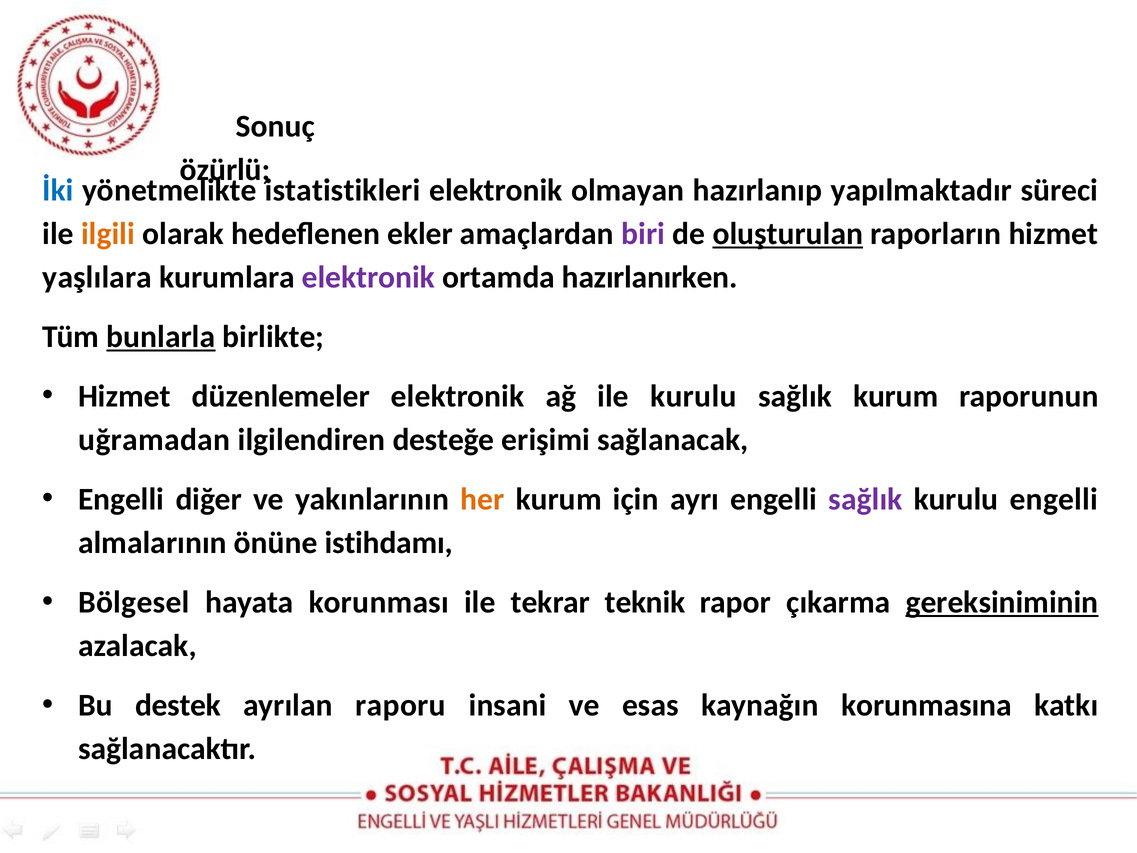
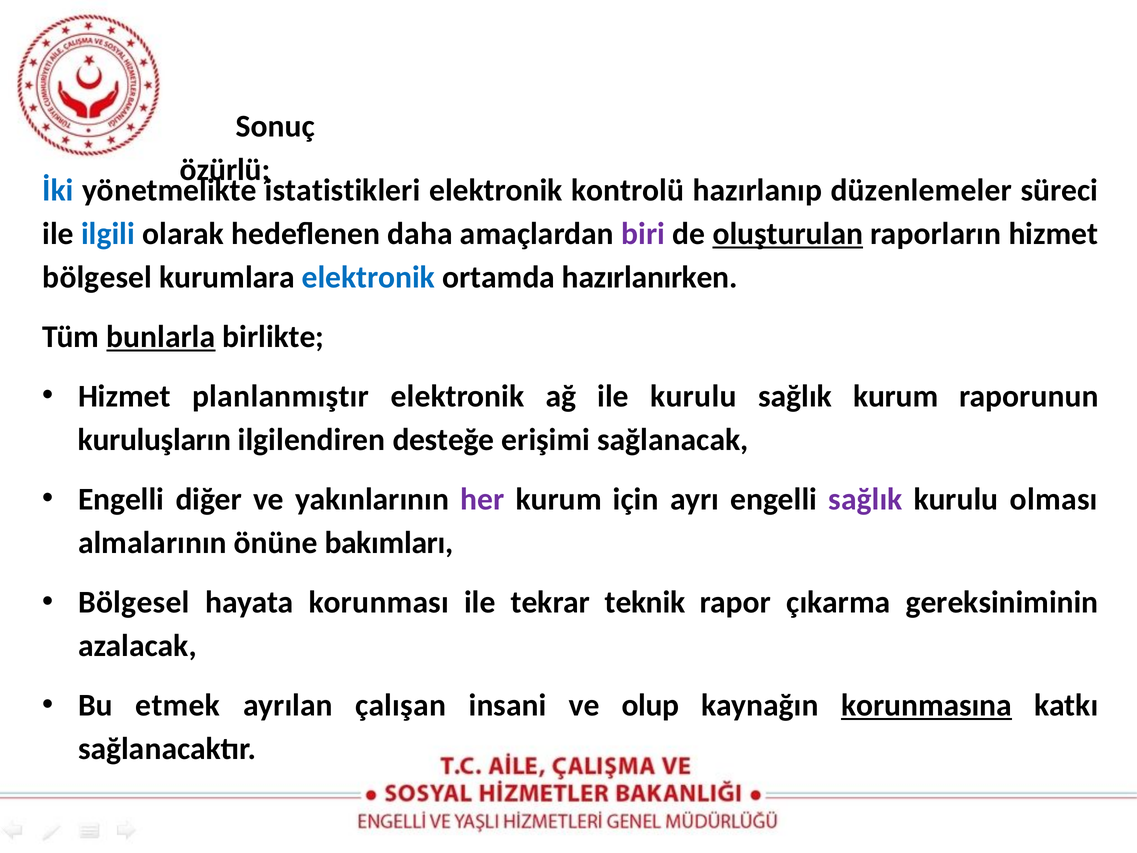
olmayan: olmayan -> kontrolü (628, 190)
yapılmaktadır: yapılmaktadır -> düzenlemeler (921, 190)
ilgili colour: orange -> blue (108, 234)
ekler: ekler -> daha (420, 234)
yaşlılara: yaşlılara -> bölgesel (97, 277)
elektronik colour: purple -> blue (368, 277)
düzenlemeler: düzenlemeler -> planlanmıştır (281, 396)
uğramadan: uğramadan -> kuruluşların (155, 440)
her colour: orange -> purple (483, 499)
kurulu engelli: engelli -> olması (1054, 499)
istihdamı: istihdamı -> bakımları (389, 543)
gereksiniminin underline: present -> none (1002, 602)
destek: destek -> etmek (178, 705)
raporu: raporu -> çalışan (401, 705)
esas: esas -> olup (651, 705)
korunmasına underline: none -> present (927, 705)
